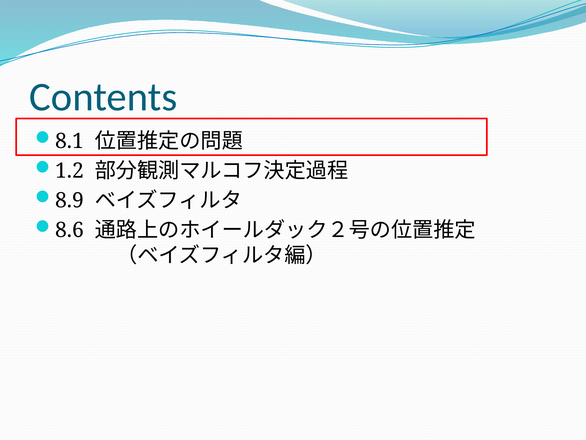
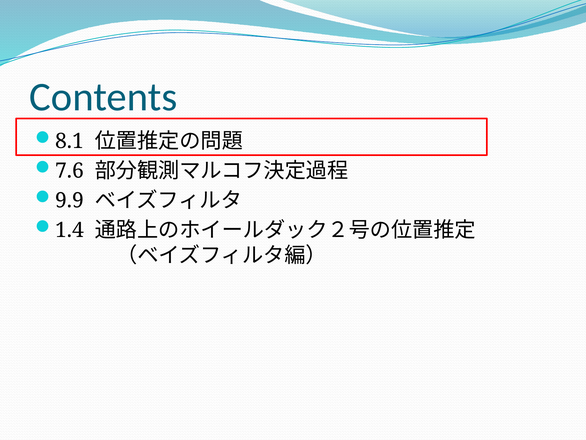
1.2: 1.2 -> 7.6 (70, 171)
8.9: 8.9 -> 9.9 (70, 200)
8.6: 8.6 -> 1.4 (70, 230)
